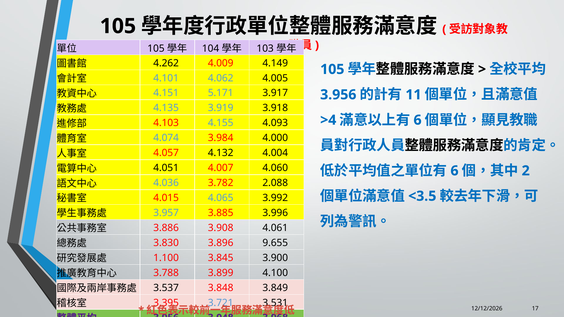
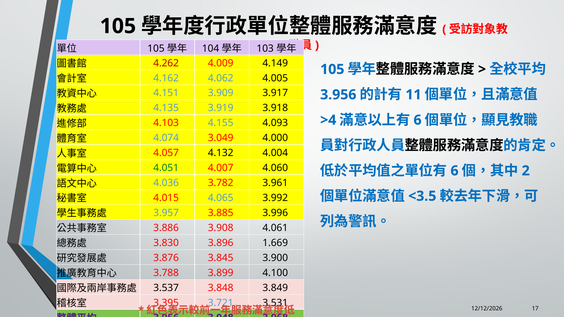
4.262 colour: black -> red (166, 63)
4.101: 4.101 -> 4.162 (166, 78)
5.171: 5.171 -> 3.909 (221, 93)
3.984: 3.984 -> 3.049 (221, 138)
4.051 colour: black -> green (166, 168)
2.088: 2.088 -> 3.961 (275, 183)
9.655: 9.655 -> 1.669 (275, 243)
1.100: 1.100 -> 3.876 (166, 258)
